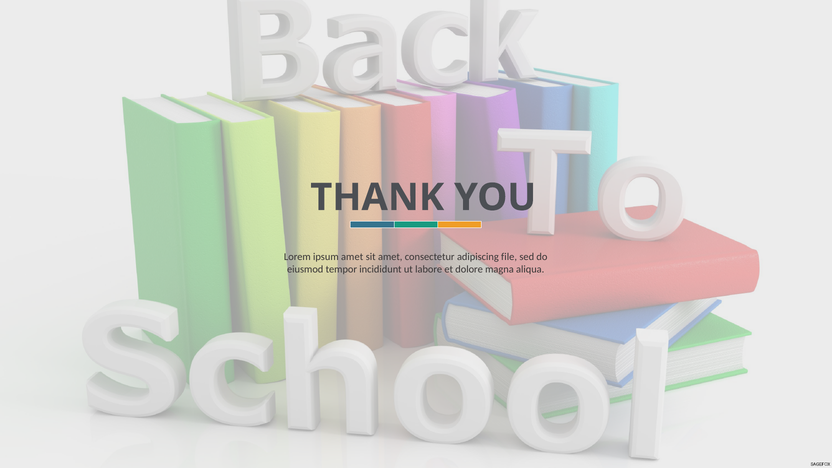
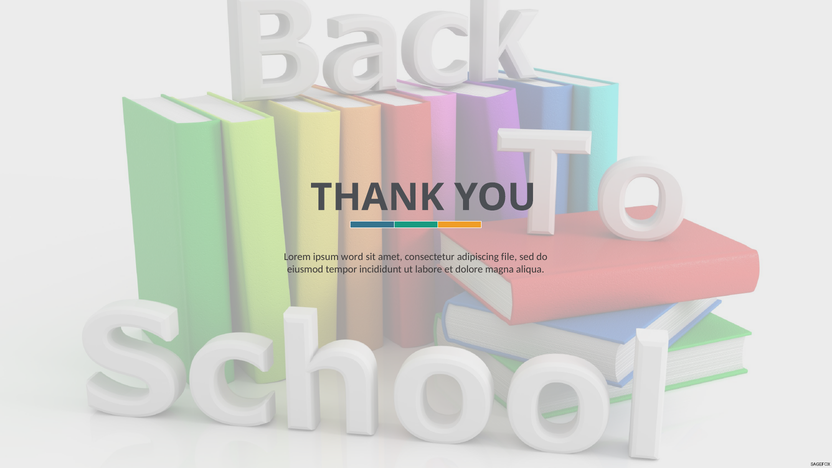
ipsum amet: amet -> word (352, 257)
